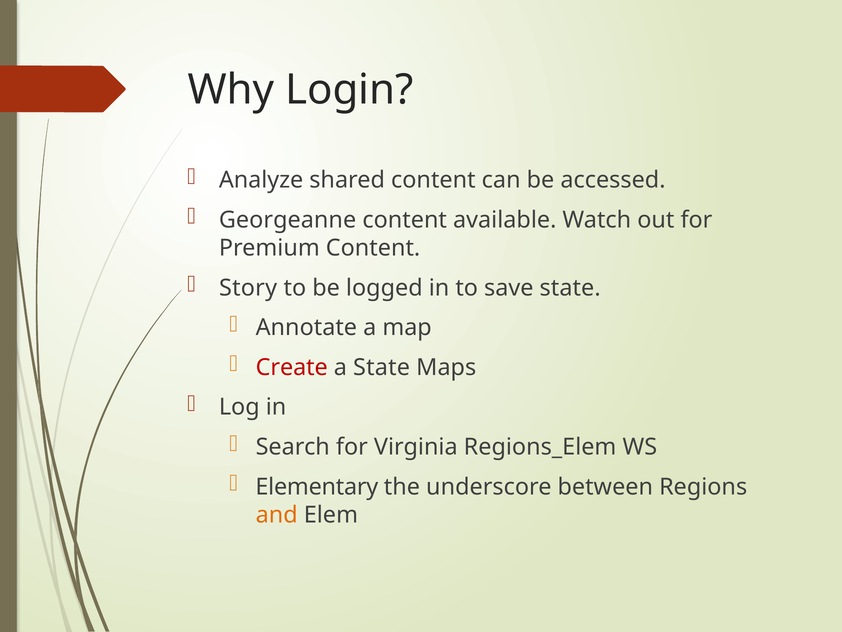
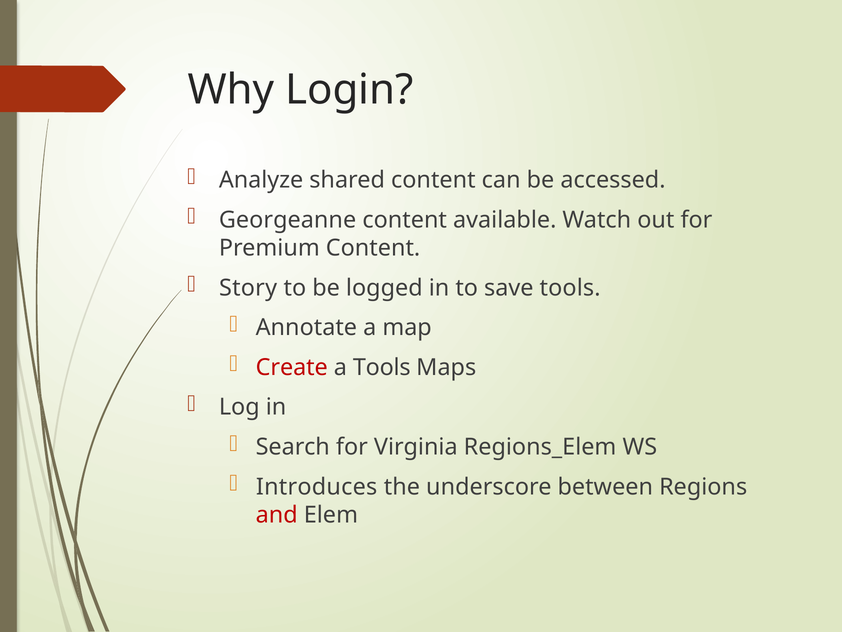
save state: state -> tools (570, 288)
a State: State -> Tools (382, 367)
Elementary: Elementary -> Introduces (317, 487)
and colour: orange -> red (277, 515)
